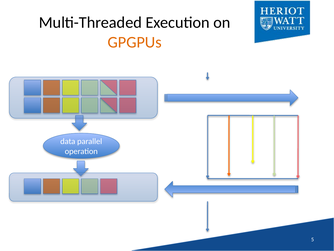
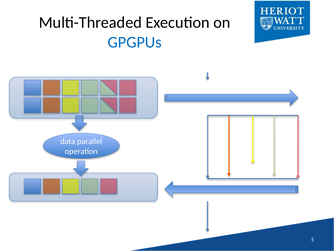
GPGPUs colour: orange -> blue (135, 42)
